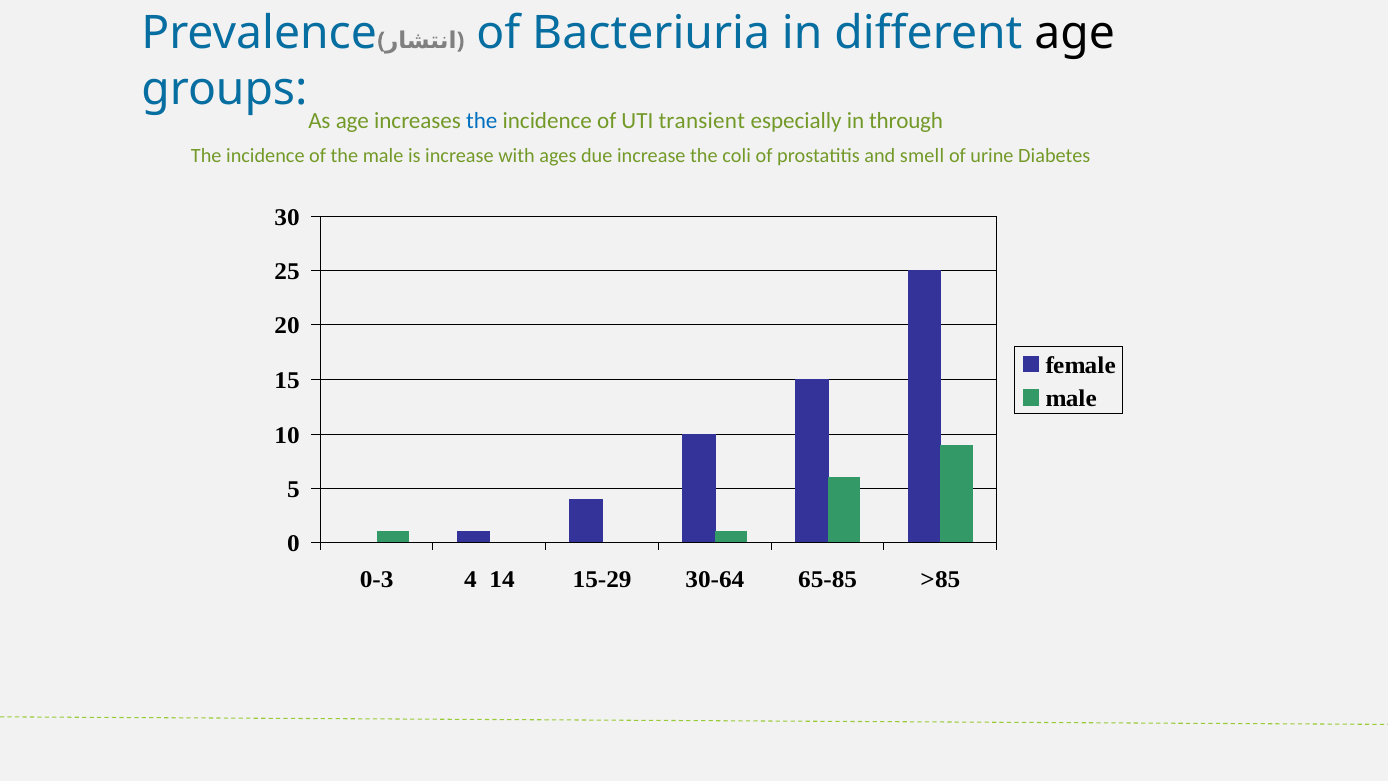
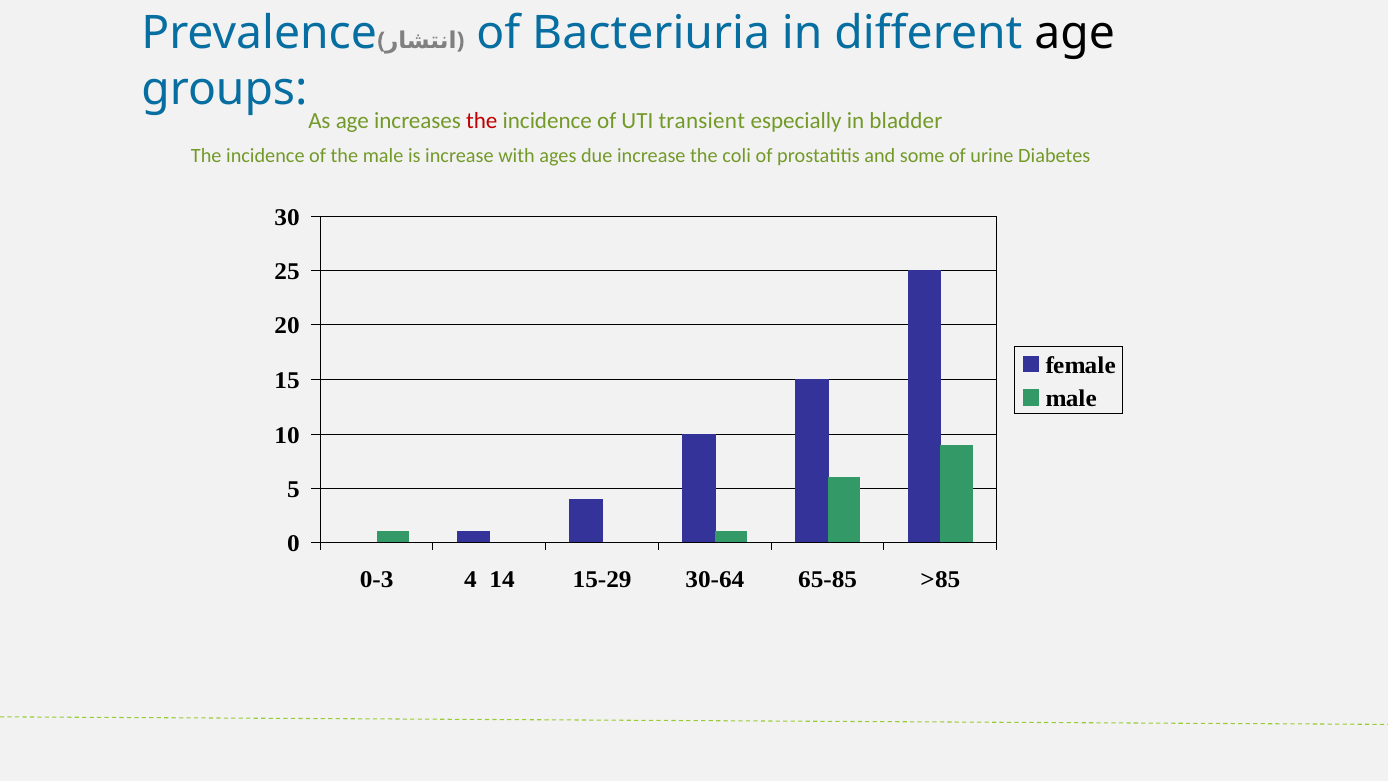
the colour: blue -> red (482, 121)
through: through -> bladder (906, 121)
smell: smell -> some (922, 155)
